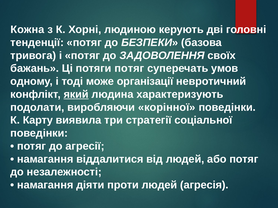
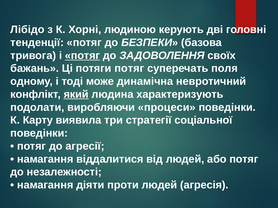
Кожна: Кожна -> Лібідо (27, 30)
потяг underline: none -> present (82, 56)
умов: умов -> поля (225, 69)
організації: організації -> динамічна (145, 82)
корінної: корінної -> процеси (167, 108)
